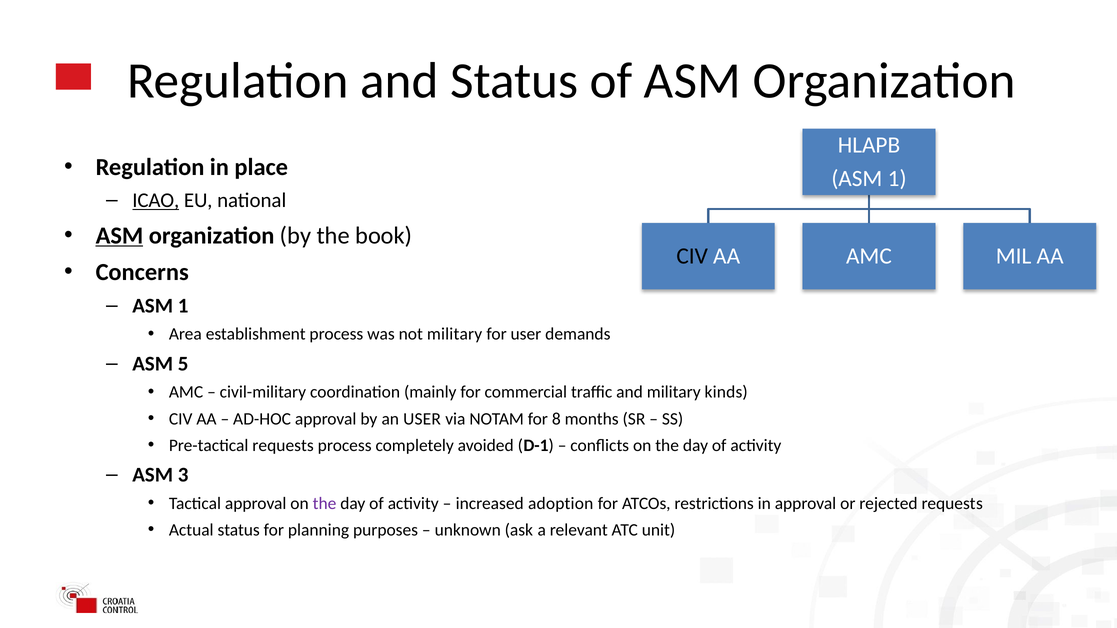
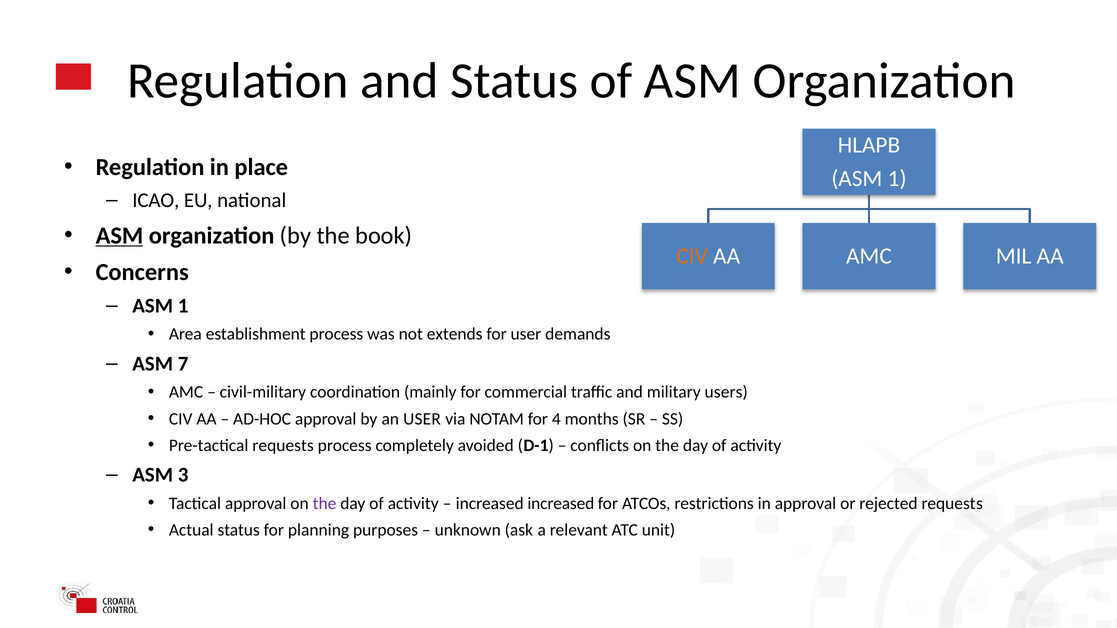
ICAO underline: present -> none (156, 201)
CIV colour: black -> orange (692, 256)
not military: military -> extends (455, 334)
5: 5 -> 7 (183, 364)
kinds: kinds -> users (726, 392)
8: 8 -> 4 (556, 419)
increased adoption: adoption -> increased (561, 504)
